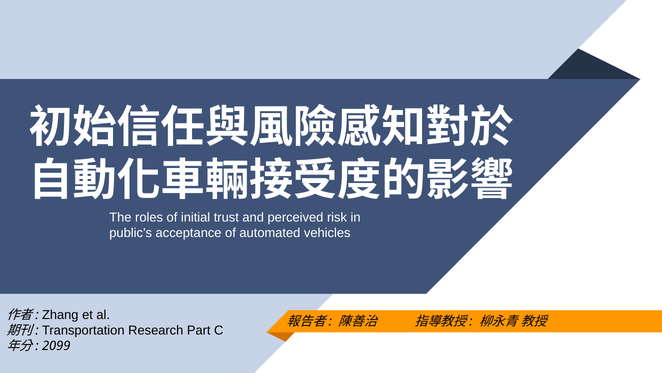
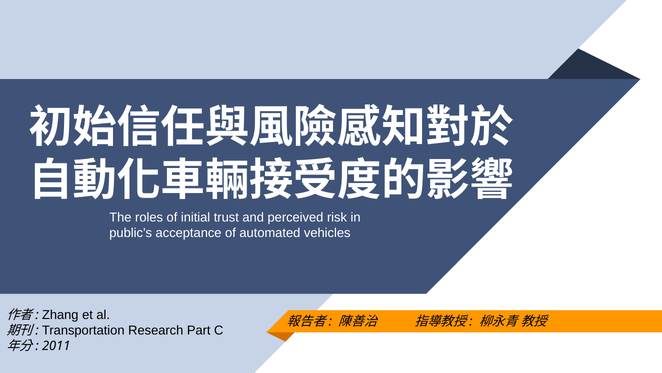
2099: 2099 -> 2011 (56, 345)
